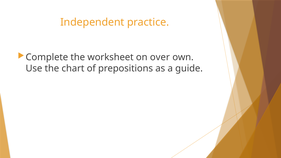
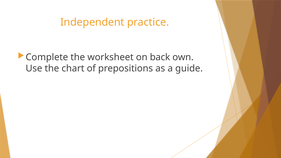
over: over -> back (160, 57)
